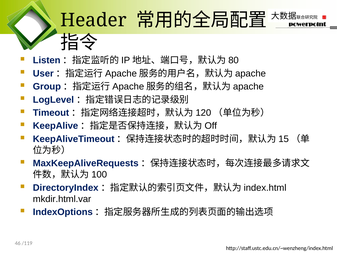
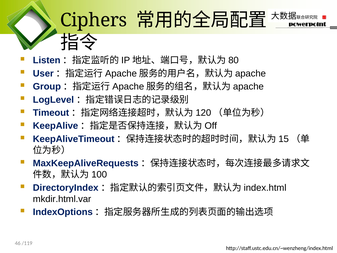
Header: Header -> Ciphers (94, 20)
